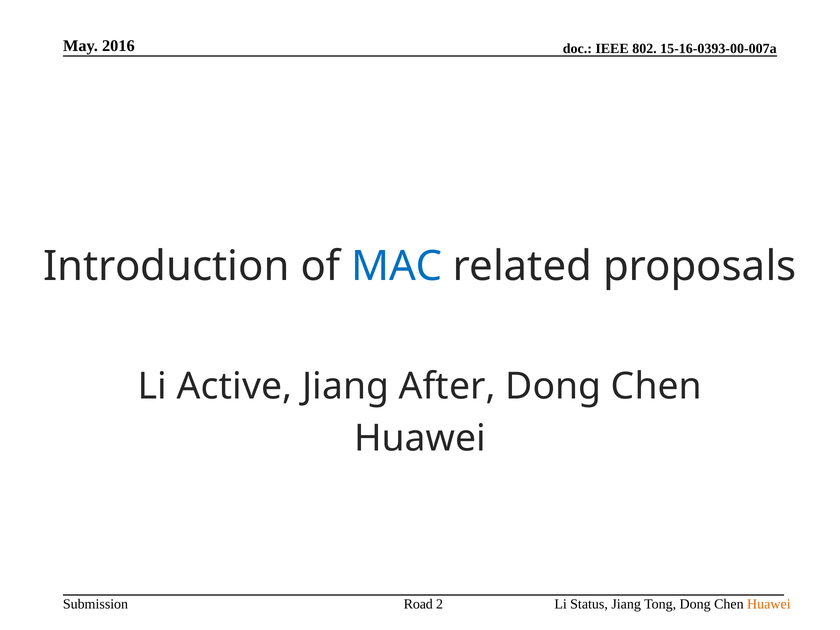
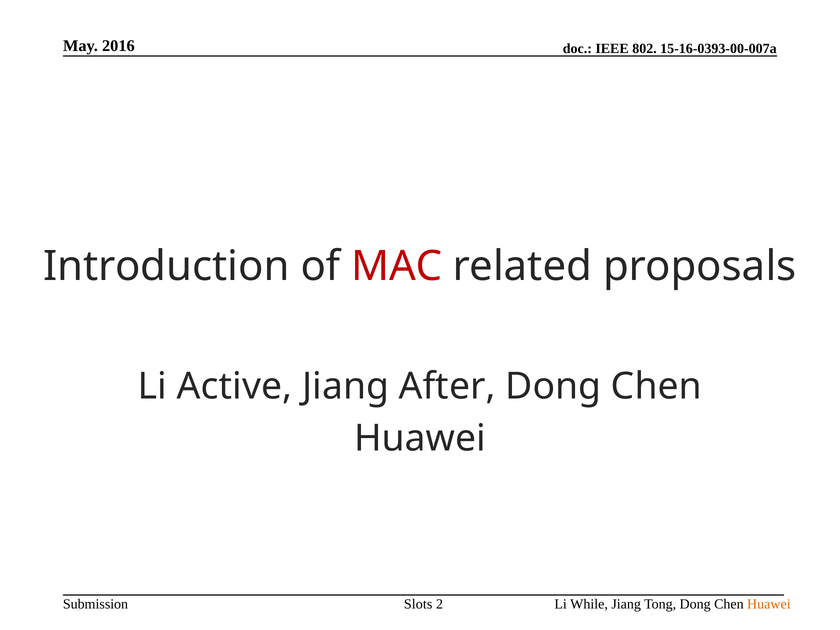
MAC colour: blue -> red (397, 266)
Status: Status -> While (589, 604)
Road: Road -> Slots (418, 604)
